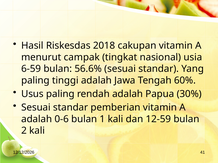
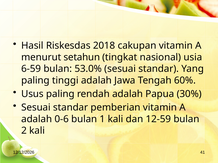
campak: campak -> setahun (82, 57)
56.6%: 56.6% -> 53.0% (88, 69)
